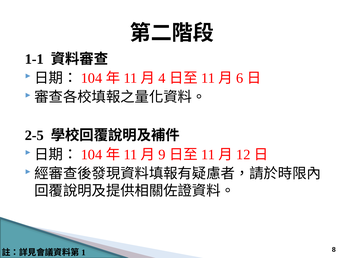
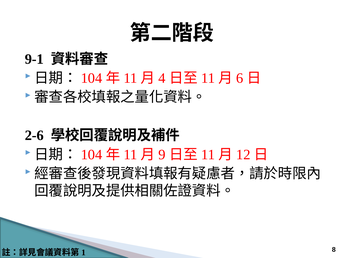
1-1: 1-1 -> 9-1 (34, 59)
2-5: 2-5 -> 2-6 (34, 135)
